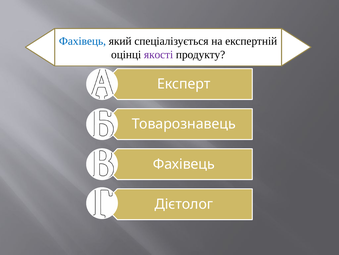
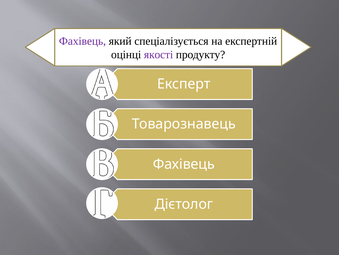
Фахівець colour: blue -> purple (82, 41)
